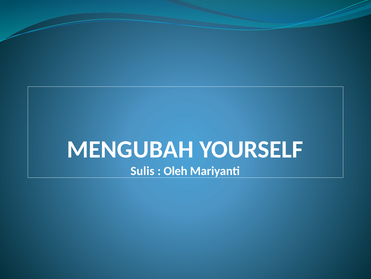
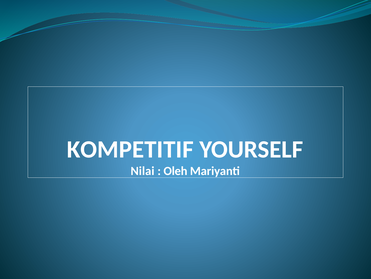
MENGUBAH: MENGUBAH -> KOMPETITIF (130, 149)
Sulis: Sulis -> Nilai (143, 171)
